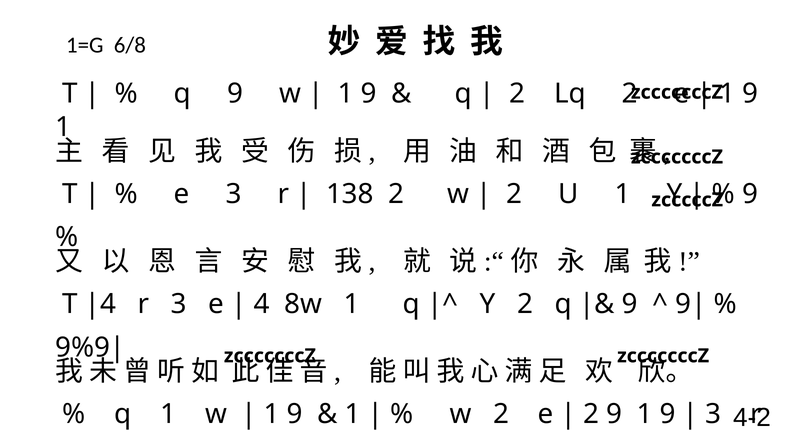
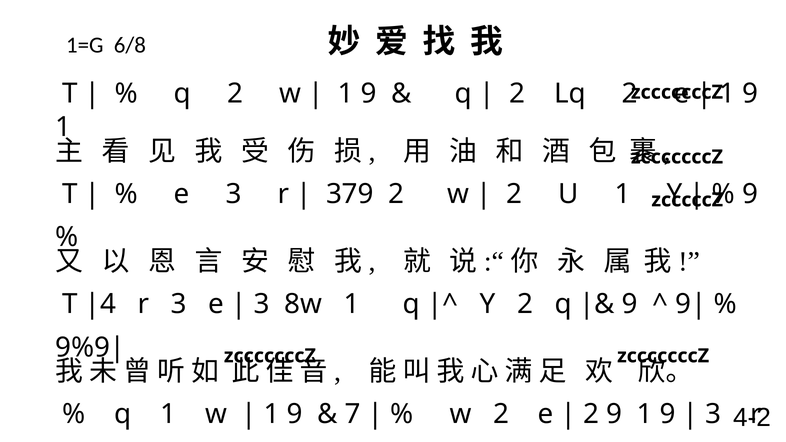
q 9: 9 -> 2 (235, 94)
138: 138 -> 379 (350, 194)
4: 4 -> 3 (262, 304)
1: 1 -> 7 (353, 414)
